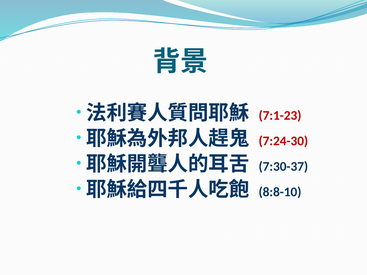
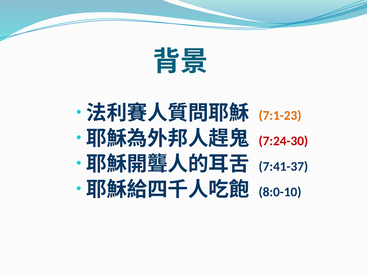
7:1-23 colour: red -> orange (280, 116)
7:30-37: 7:30-37 -> 7:41-37 (283, 167)
8:8-10: 8:8-10 -> 8:0-10 (280, 192)
